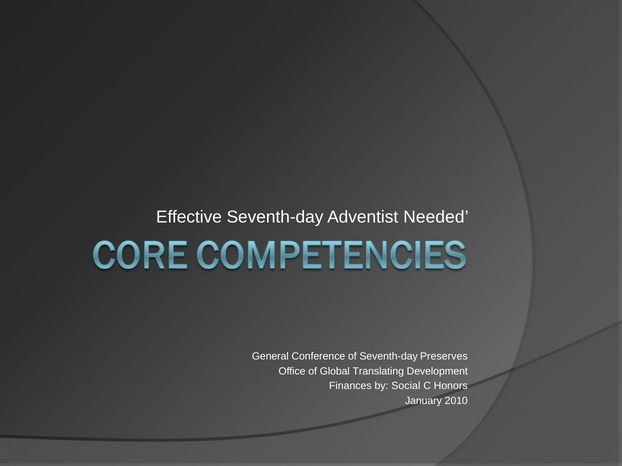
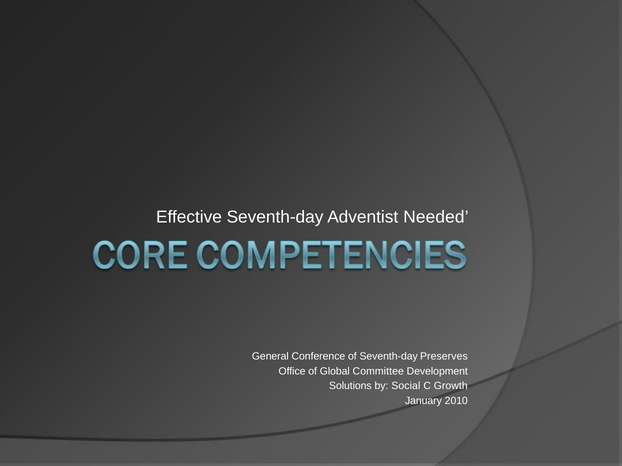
Translating: Translating -> Committee (378, 372)
Finances: Finances -> Solutions (350, 386)
Honors: Honors -> Growth (451, 386)
